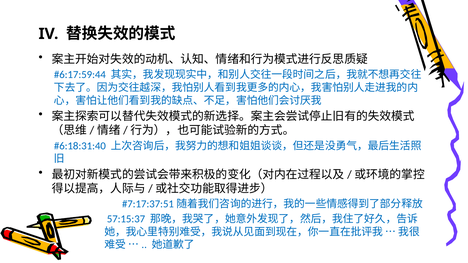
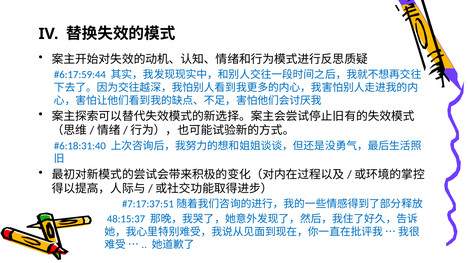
57:15:37: 57:15:37 -> 48:15:37 (126, 219)
